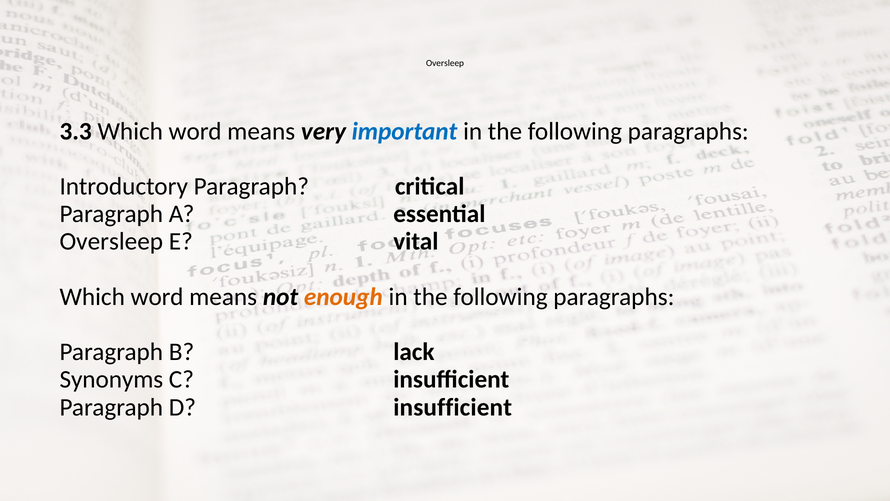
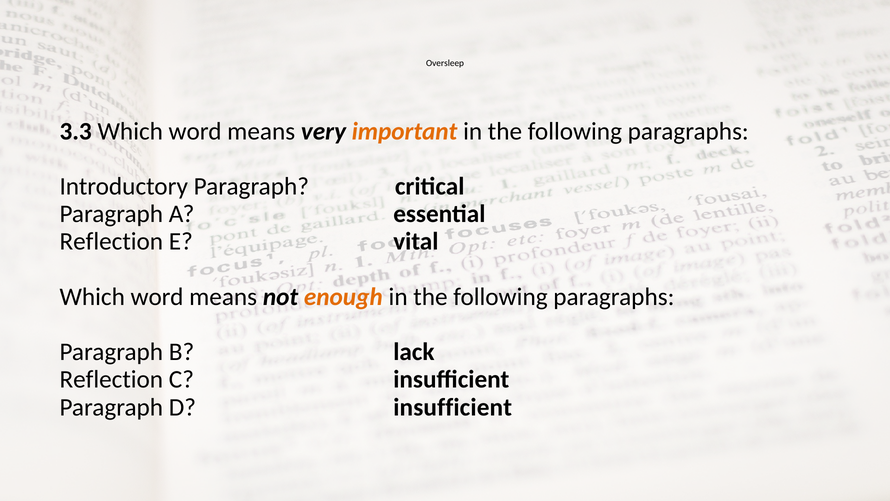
important colour: blue -> orange (405, 131)
Oversleep: Oversleep -> Reflection (111, 241)
Synonyms: Synonyms -> Reflection (111, 379)
